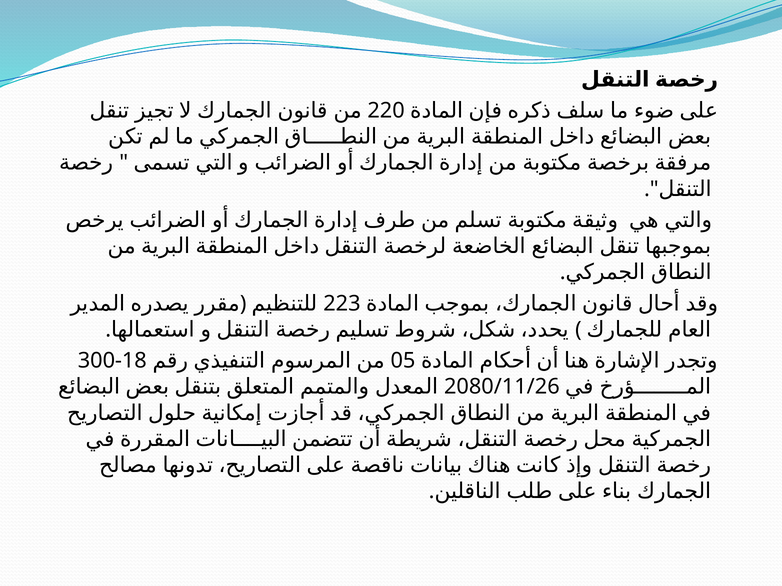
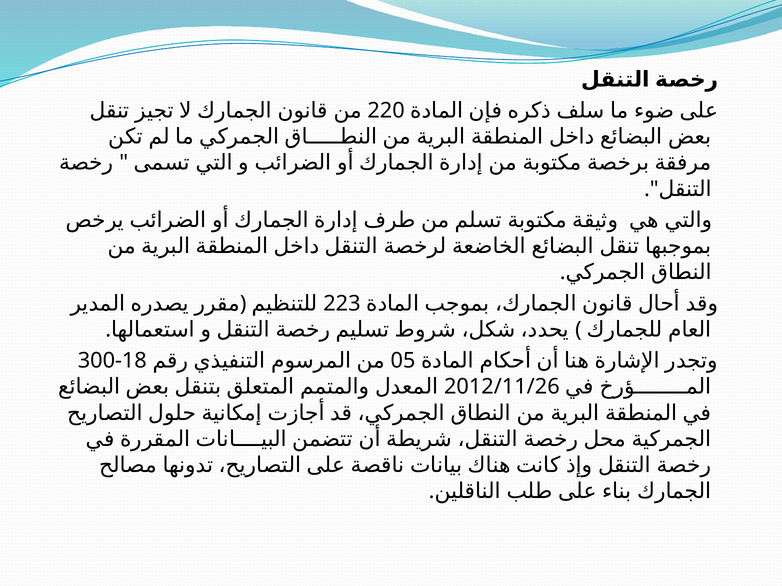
2080/11/26: 2080/11/26 -> 2012/11/26 (502, 387)
